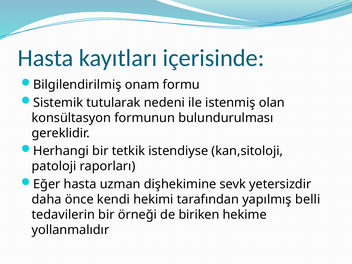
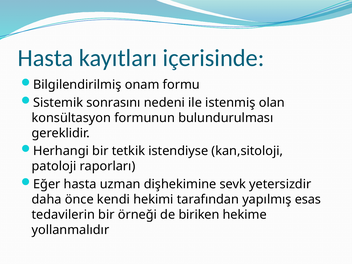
tutularak: tutularak -> sonrasını (113, 103)
belli: belli -> esas (308, 199)
